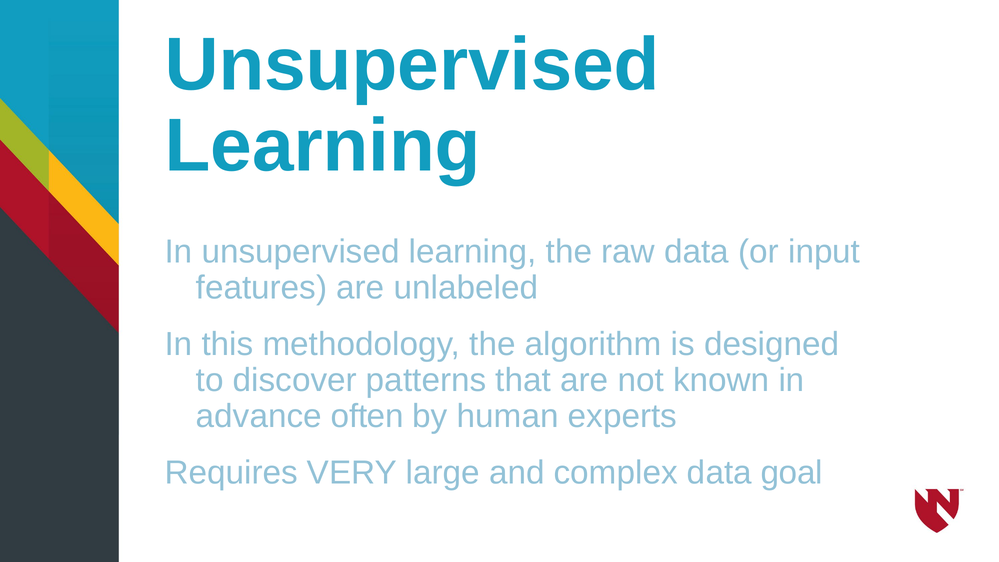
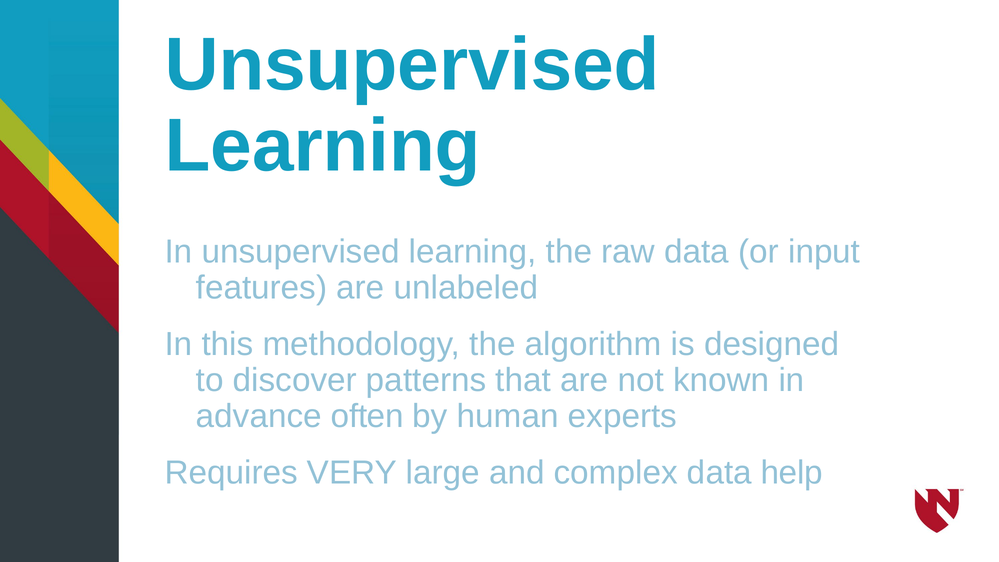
goal: goal -> help (792, 473)
